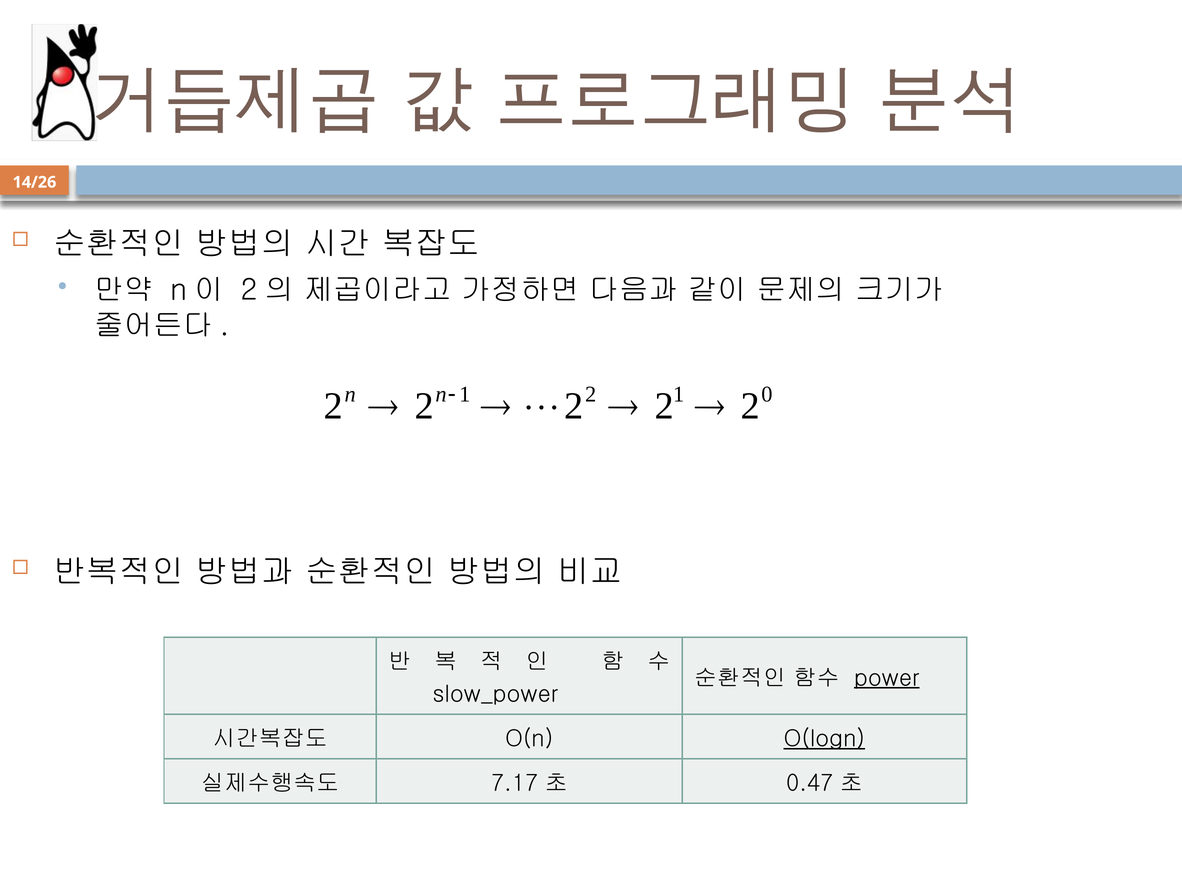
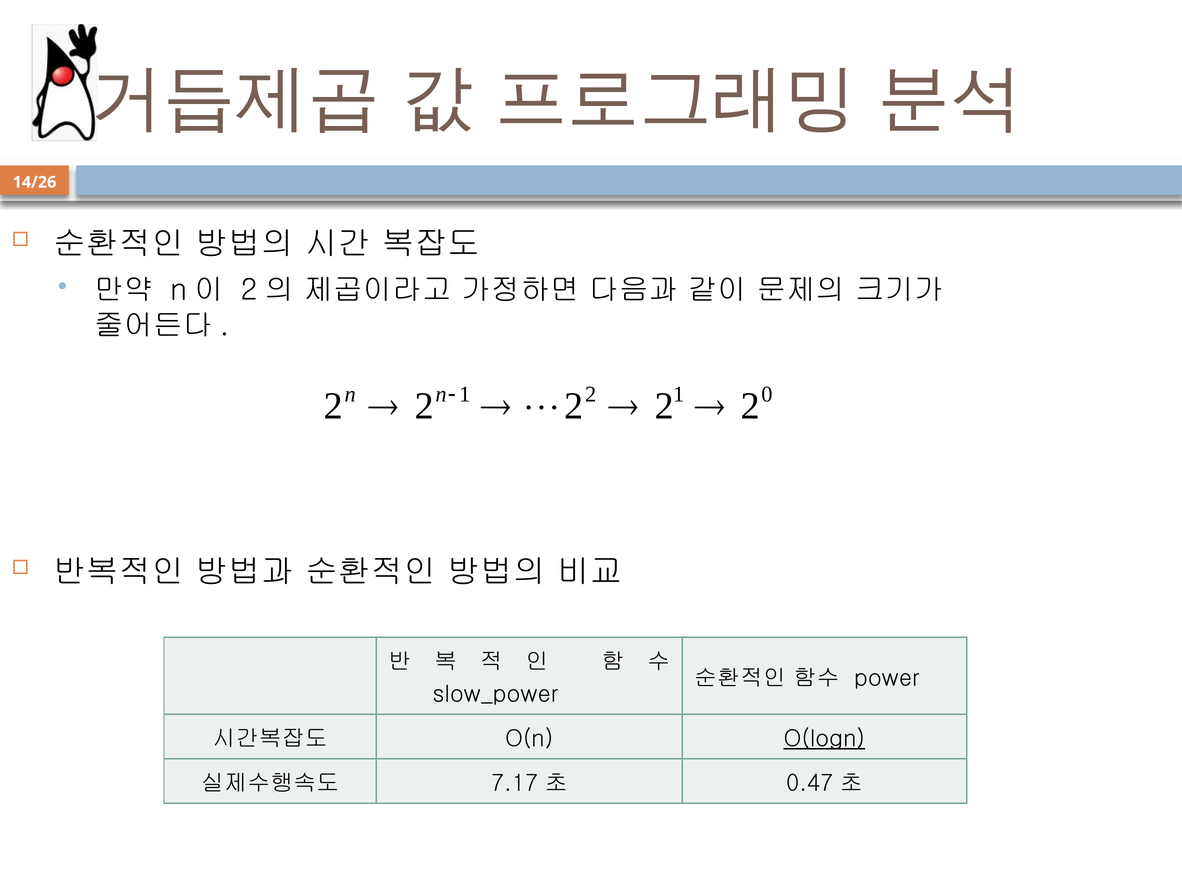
power underline: present -> none (887, 678)
